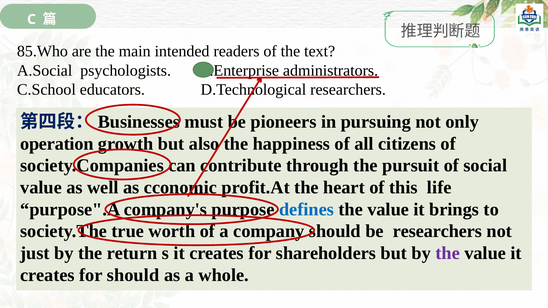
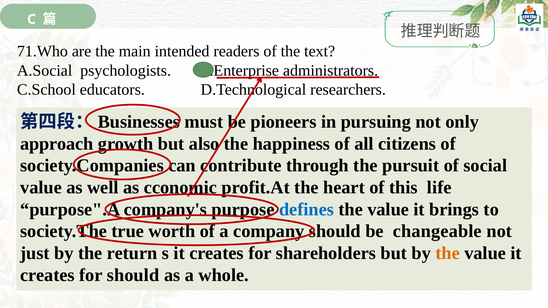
85.Who: 85.Who -> 71.Who (42, 51)
operation: operation -> approach (57, 144)
be researchers: researchers -> changeable (437, 231)
the colour: purple -> orange (448, 253)
